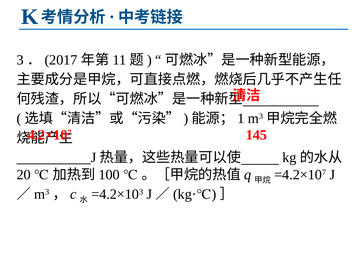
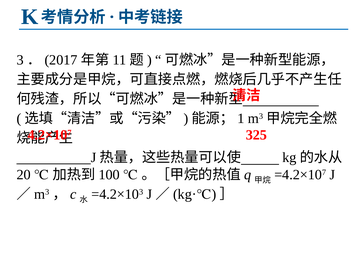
145: 145 -> 325 (256, 135)
